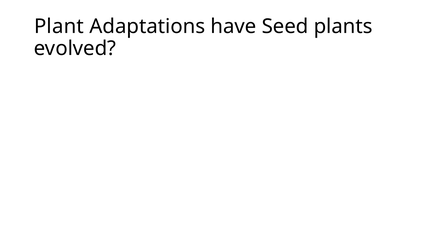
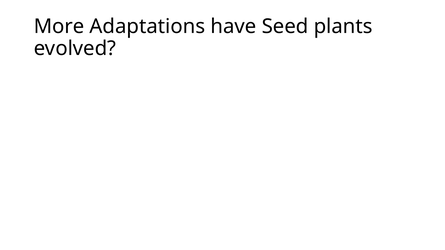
Plant: Plant -> More (59, 26)
